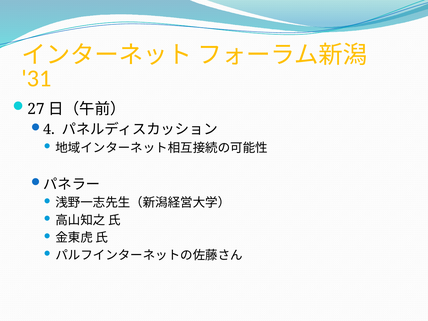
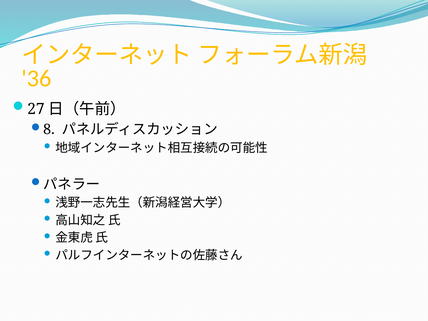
31: 31 -> 36 (36, 78)
4: 4 -> 8 (49, 130)
